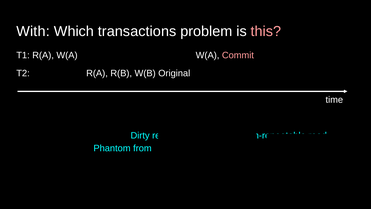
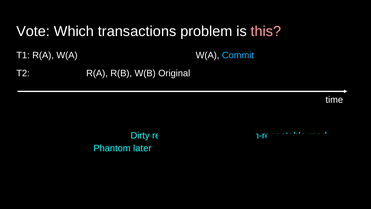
With: With -> Vote (33, 31)
Commit colour: pink -> light blue (238, 55)
from: from -> later (142, 148)
